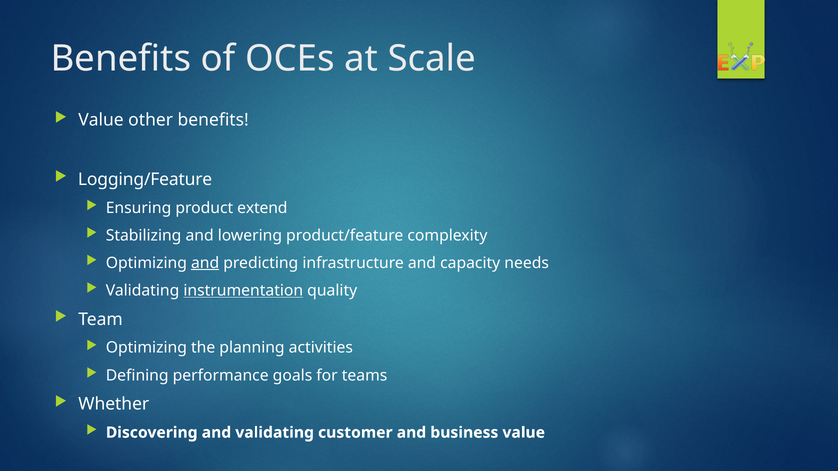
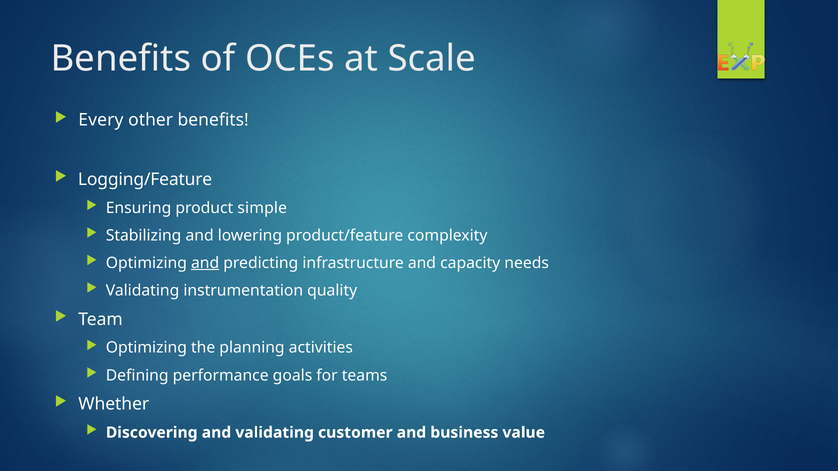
Value: Value -> Every (101, 120)
extend: extend -> simple (262, 208)
instrumentation underline: present -> none (243, 291)
